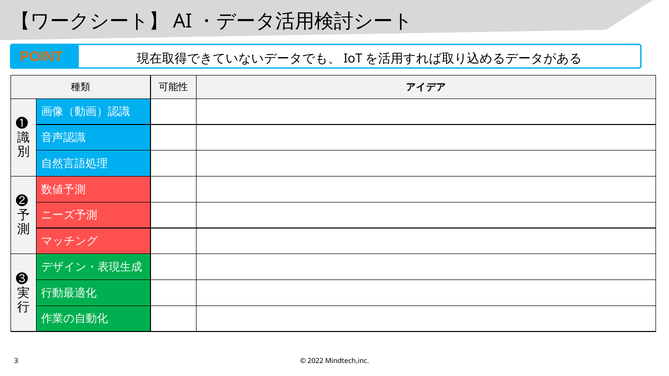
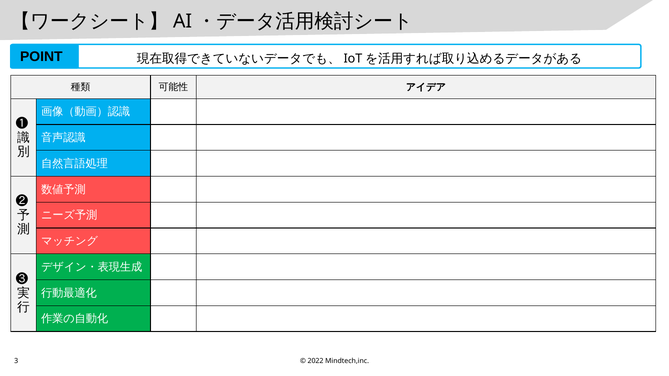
POINT colour: orange -> black (41, 57)
